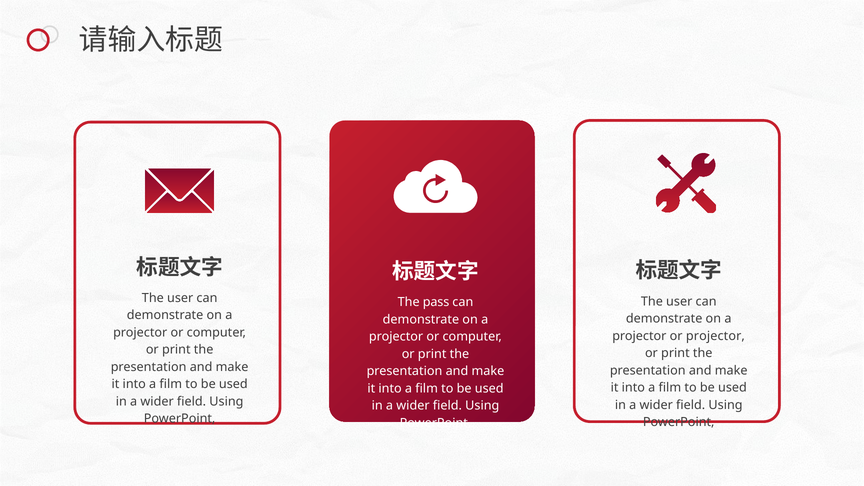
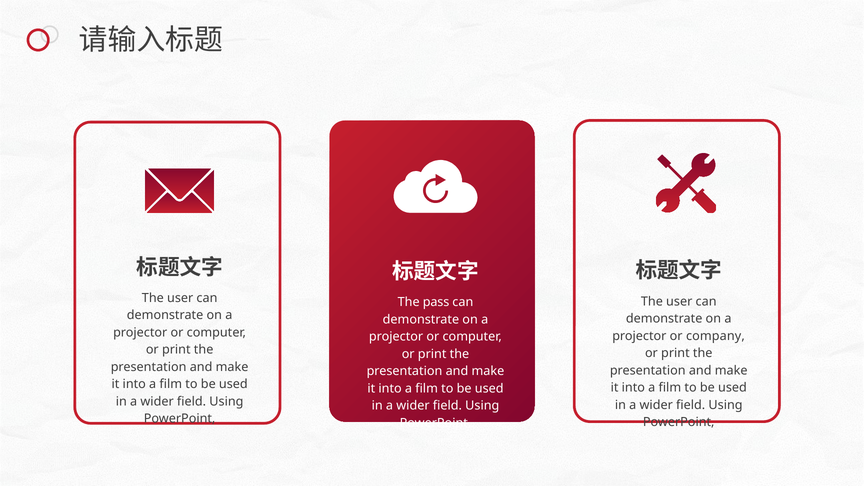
or projector: projector -> company (715, 336)
